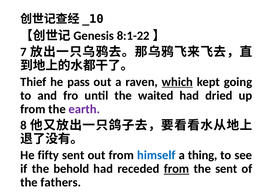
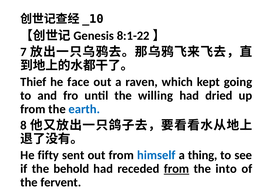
pass: pass -> face (78, 82)
which underline: present -> none (177, 82)
waited: waited -> willing (156, 95)
earth colour: purple -> blue (84, 109)
the sent: sent -> into (226, 168)
fathers: fathers -> fervent (61, 182)
